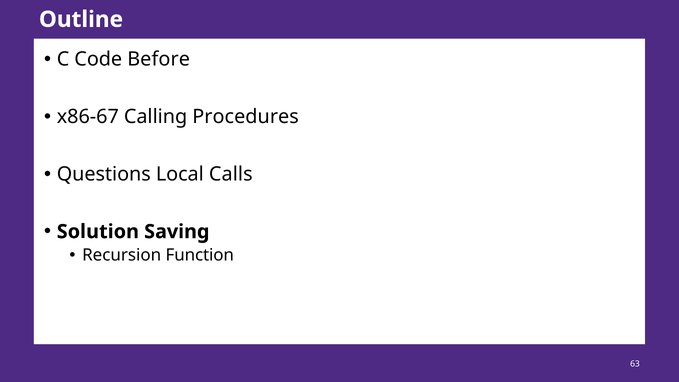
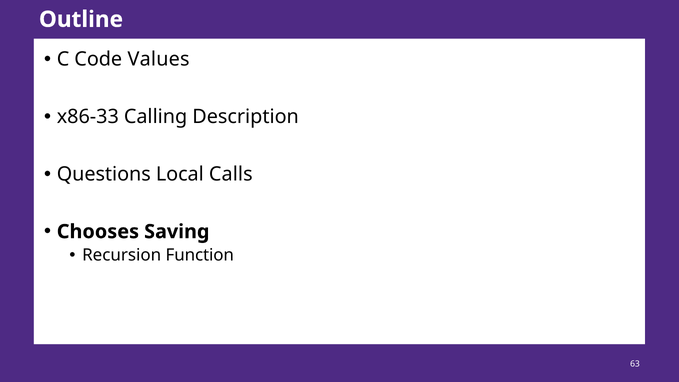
Before: Before -> Values (159, 59)
x86-67: x86-67 -> x86-33 (88, 117)
Procedures: Procedures -> Description (246, 117)
Solution: Solution -> Chooses (98, 232)
